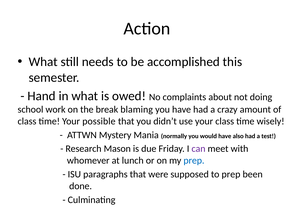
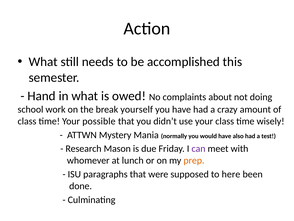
blaming: blaming -> yourself (137, 109)
prep colour: blue -> orange (194, 160)
to prep: prep -> here (231, 174)
